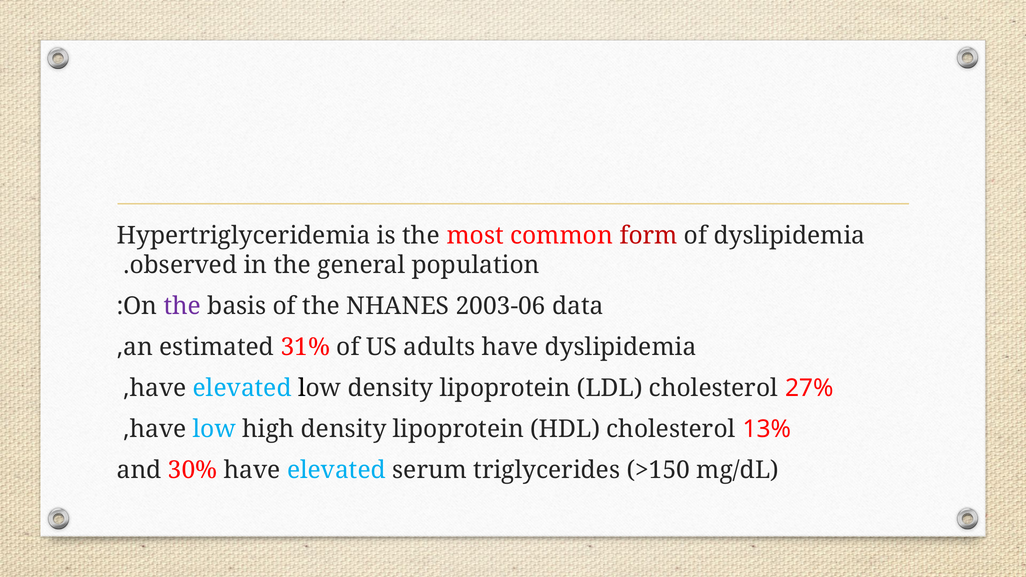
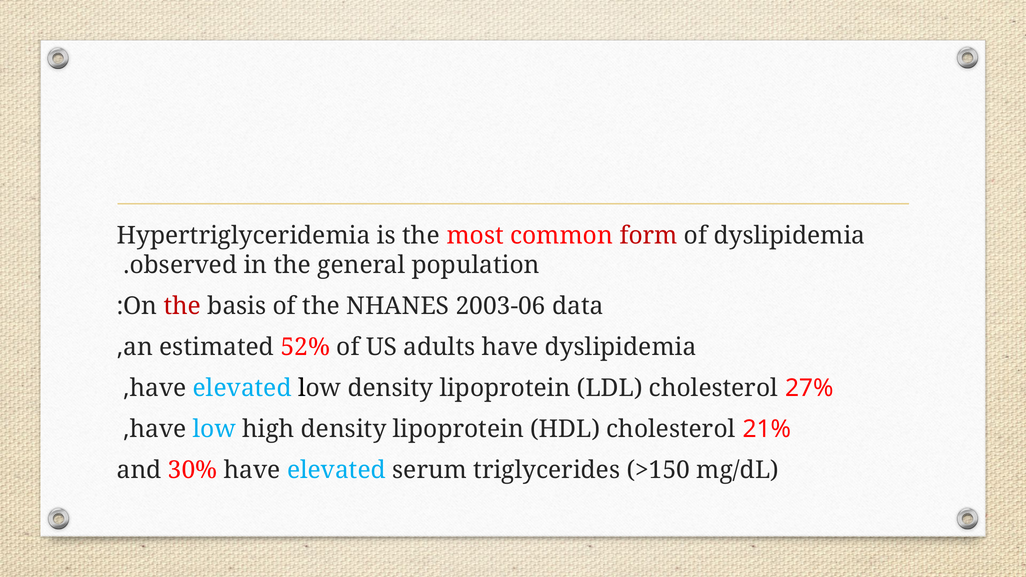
the colour: purple -> red (182, 306)
31%: 31% -> 52% (305, 347)
13%: 13% -> 21% (767, 429)
